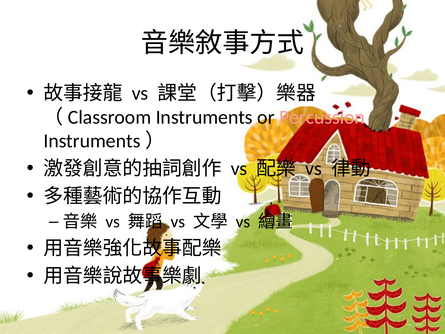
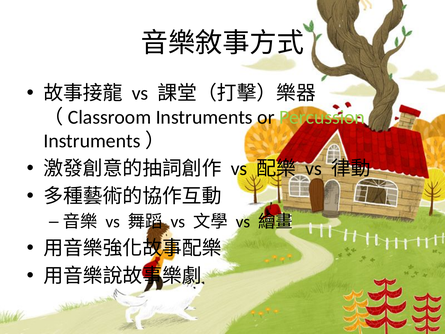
Percussion colour: pink -> light green (322, 117)
